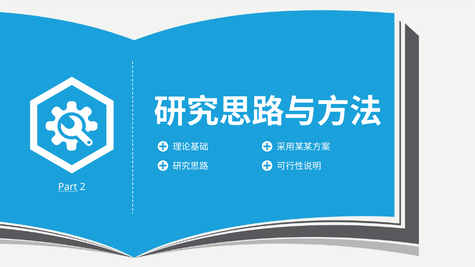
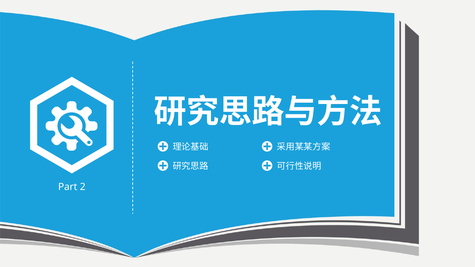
Part underline: present -> none (68, 187)
